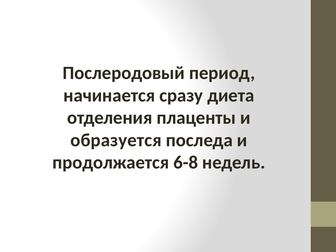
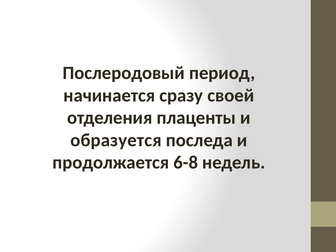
диета: диета -> своей (231, 95)
